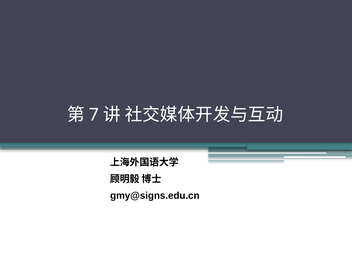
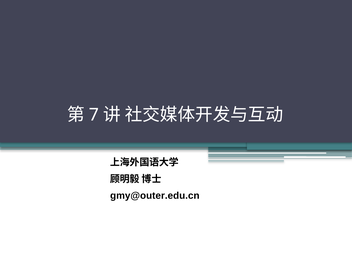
gmy@signs.edu.cn: gmy@signs.edu.cn -> gmy@outer.edu.cn (155, 196)
